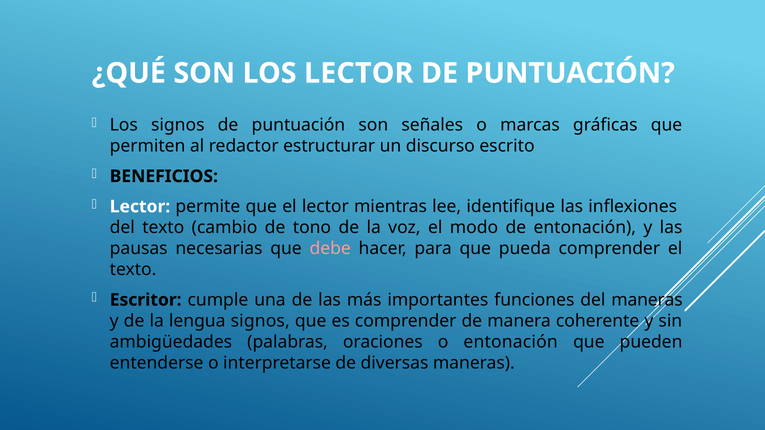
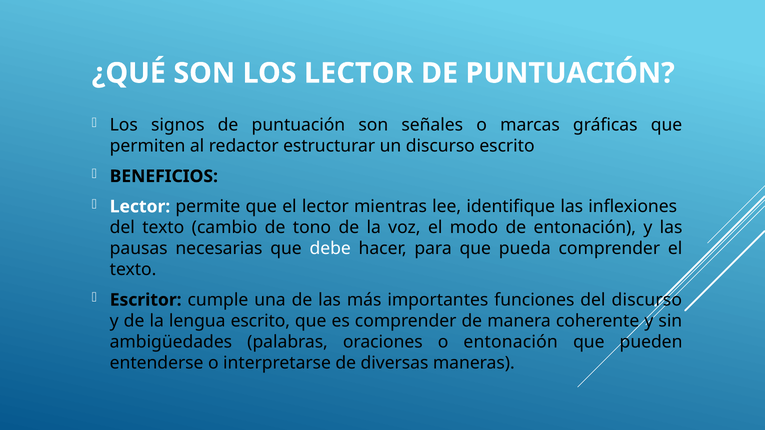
debe colour: pink -> white (330, 249)
del maneras: maneras -> discurso (647, 300)
lengua signos: signos -> escrito (260, 321)
